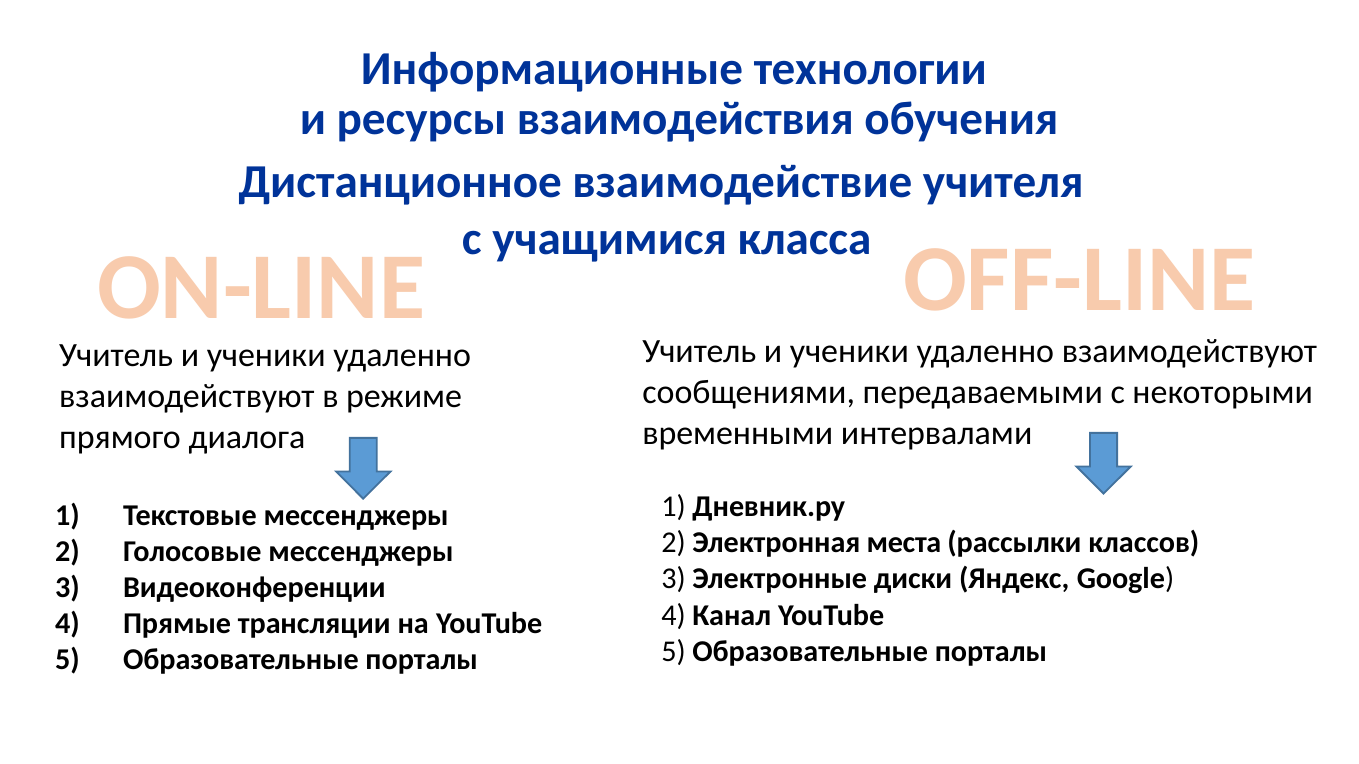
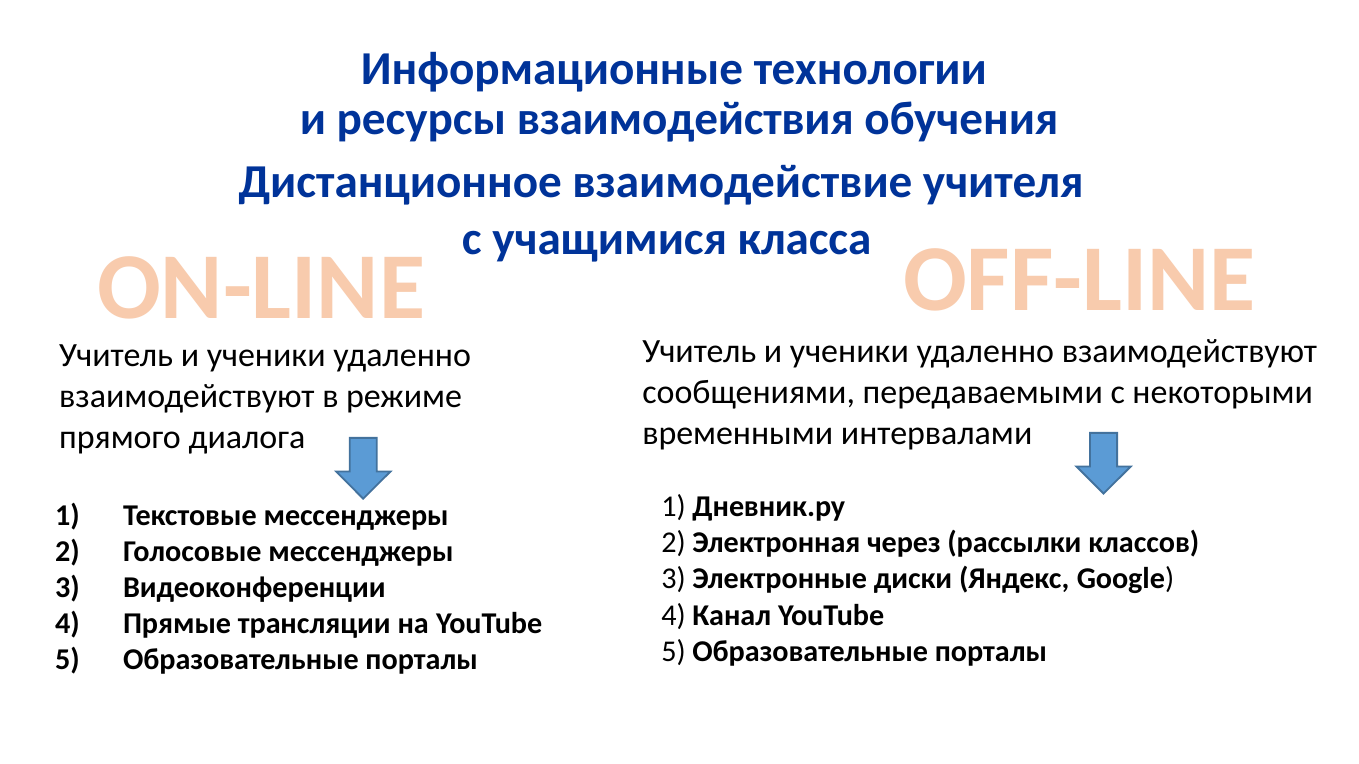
места: места -> через (904, 543)
